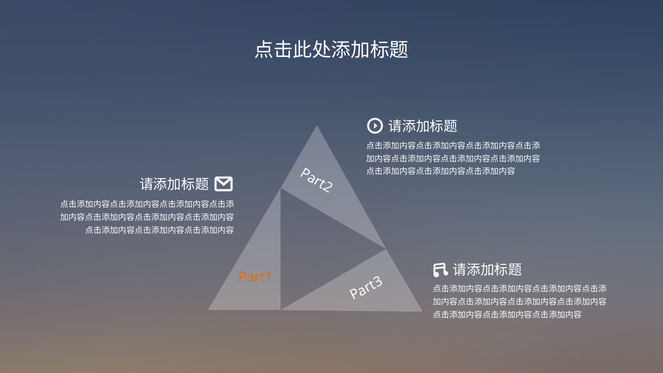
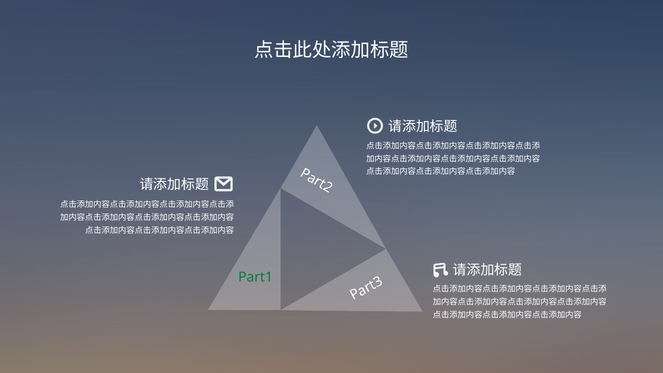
Part1 colour: orange -> green (256, 277)
